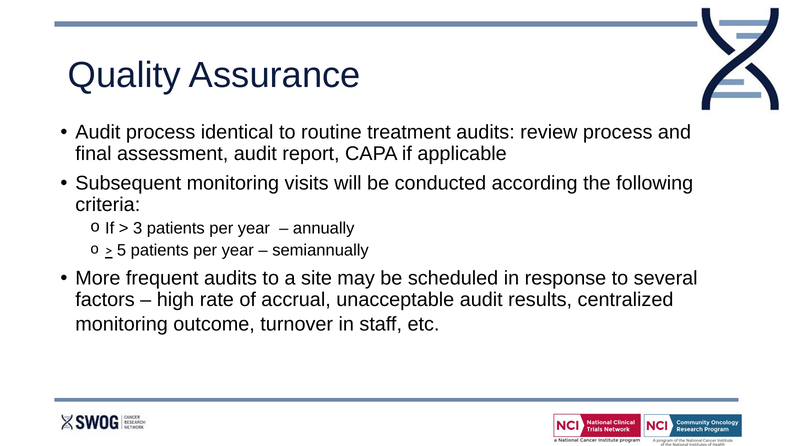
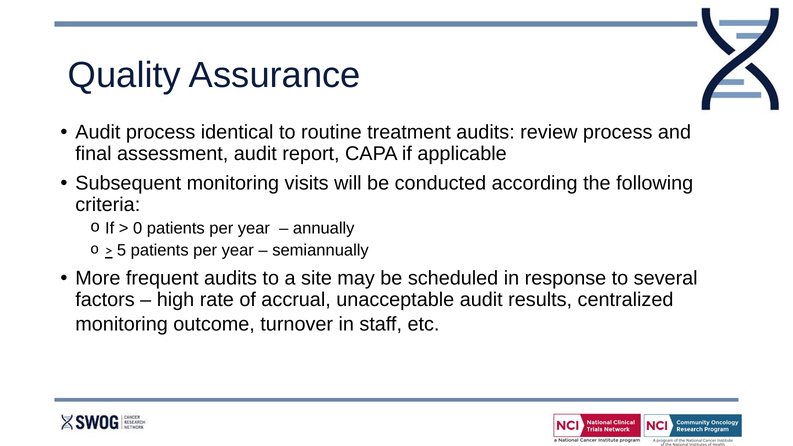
3: 3 -> 0 (138, 229)
